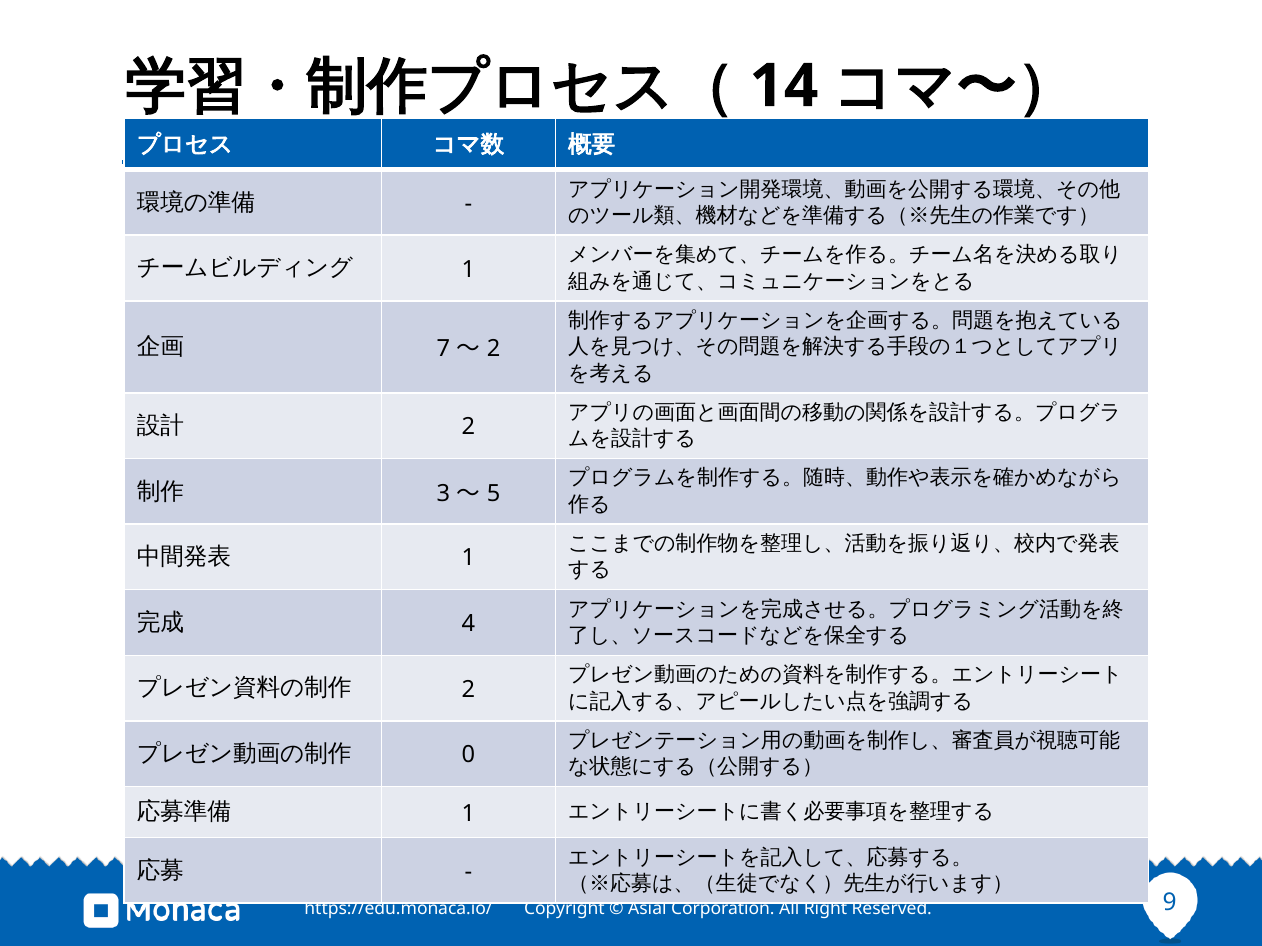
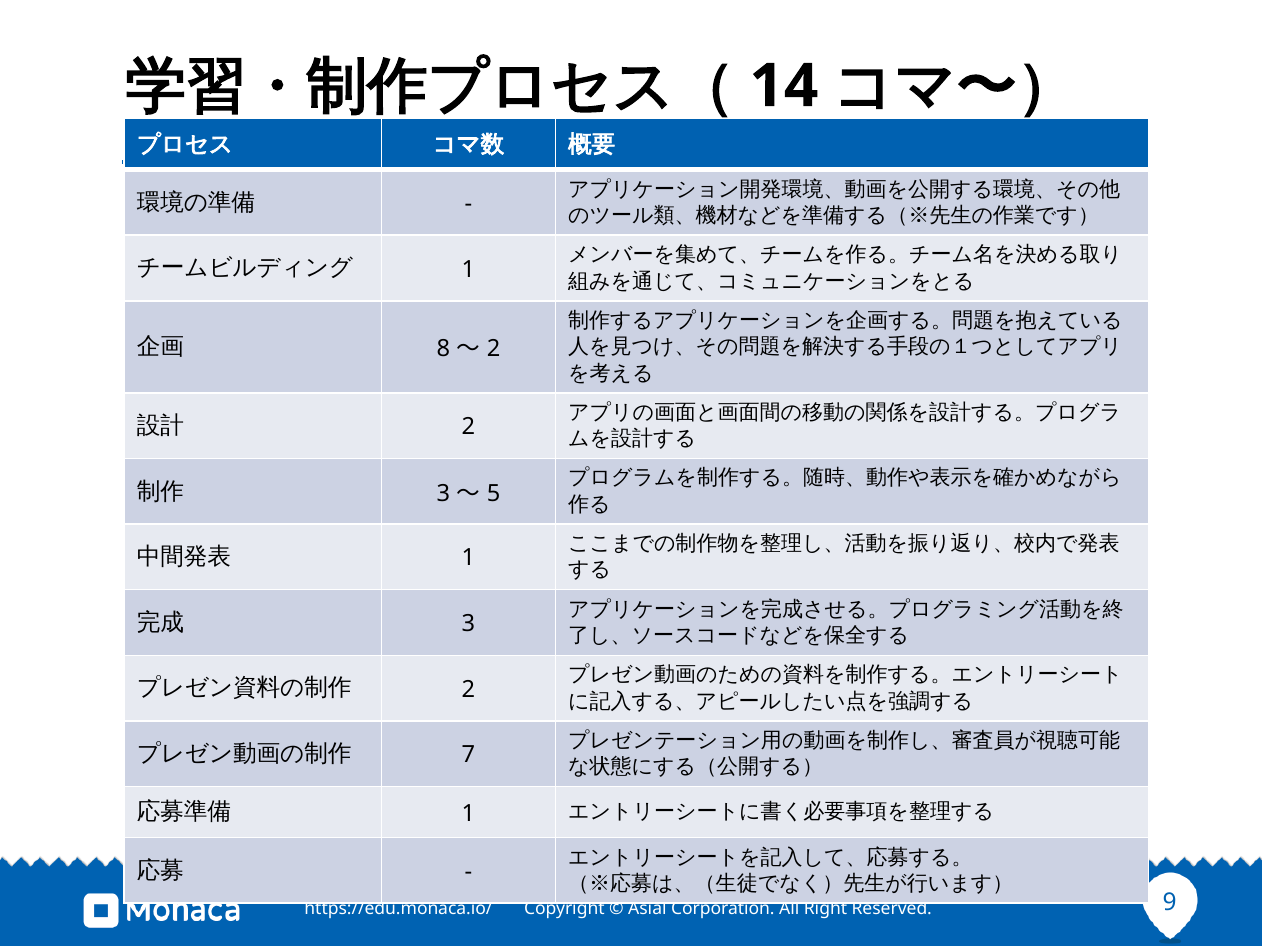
7: 7 -> 8 (443, 349)
4: 4 -> 3 (468, 624)
0: 0 -> 7 (468, 755)
